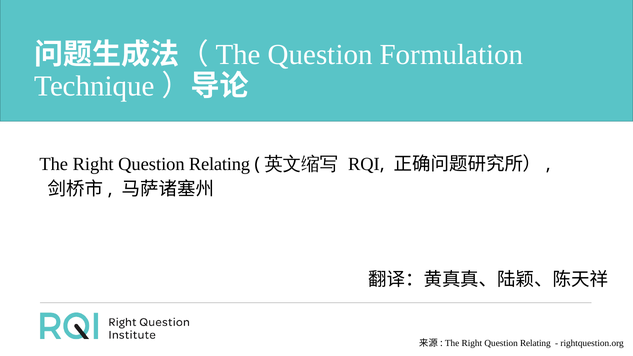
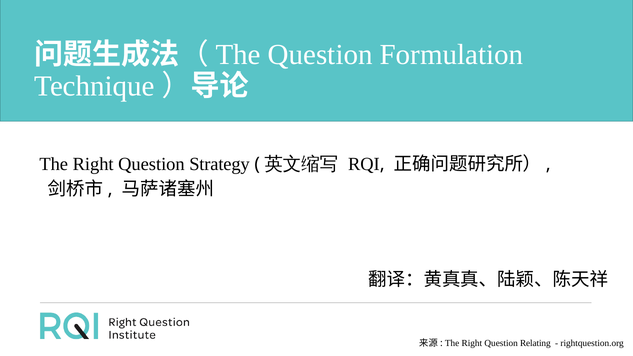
Relating: Relating -> Strategy (219, 164)
